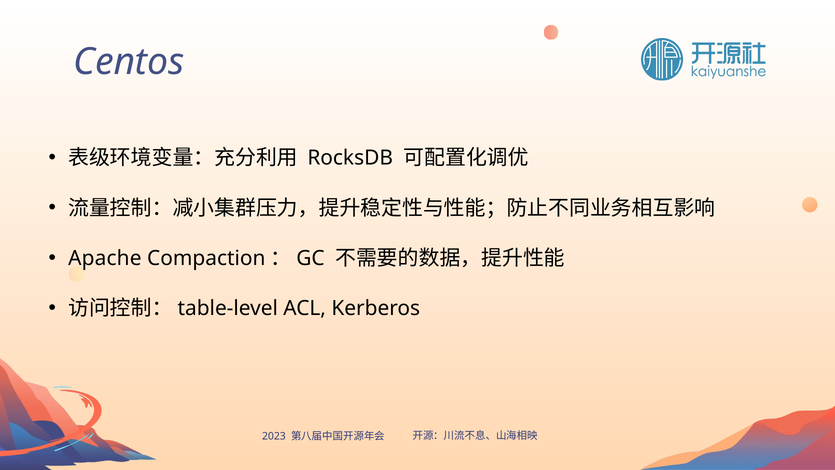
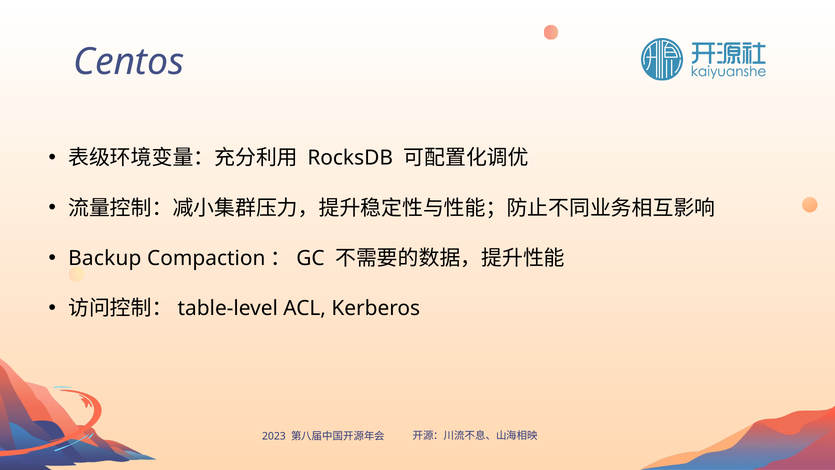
Apache: Apache -> Backup (105, 258)
